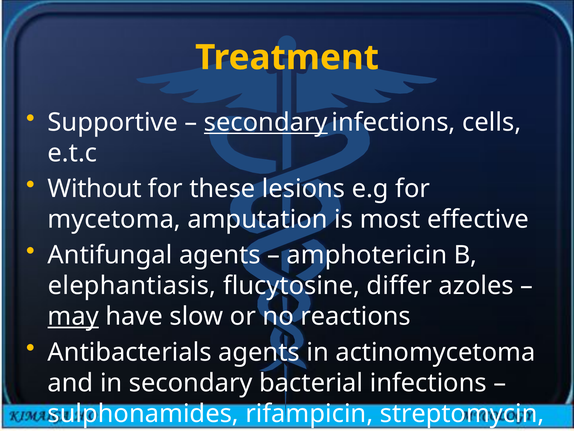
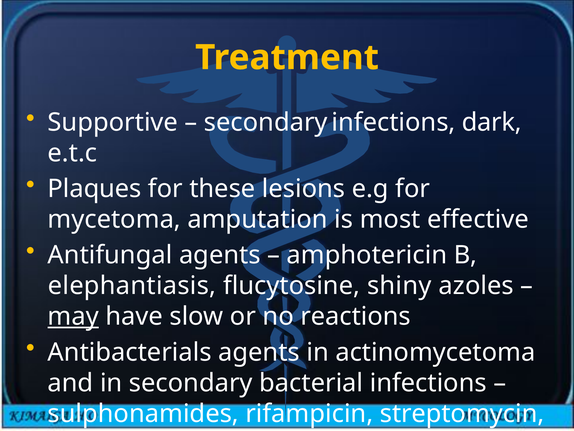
secondary underline: present -> none (266, 122)
cells: cells -> dark (492, 122)
Without: Without -> Plaques (95, 189)
differ: differ -> shiny (399, 286)
